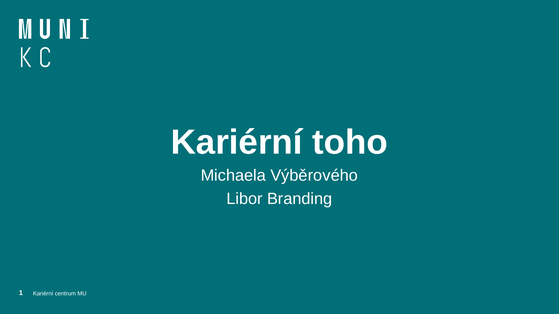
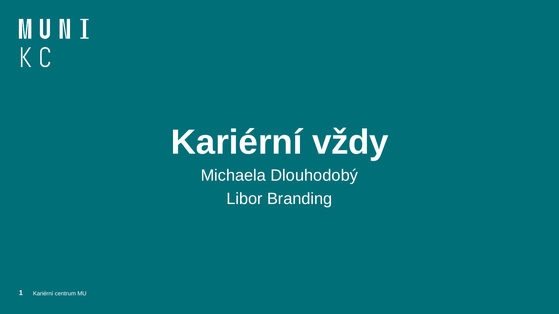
toho: toho -> vždy (350, 143)
Výběrového: Výběrového -> Dlouhodobý (314, 176)
